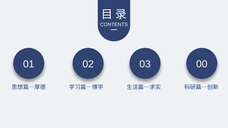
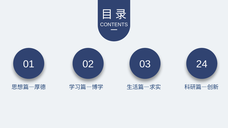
00: 00 -> 24 (202, 64)
